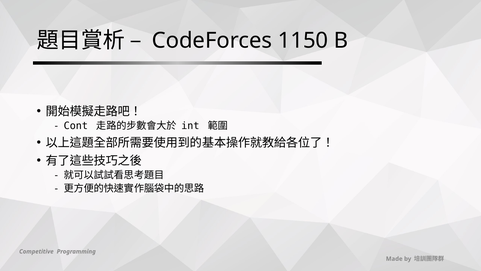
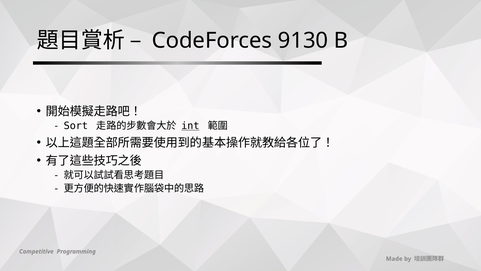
1150: 1150 -> 9130 (303, 40)
Cont: Cont -> Sort (76, 126)
int underline: none -> present (190, 126)
